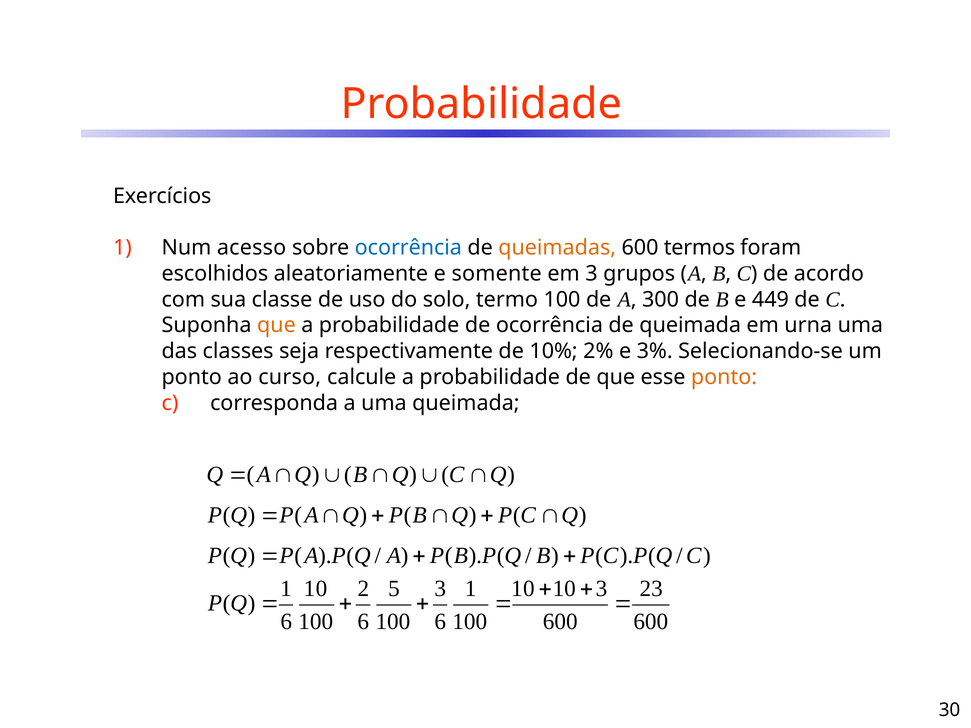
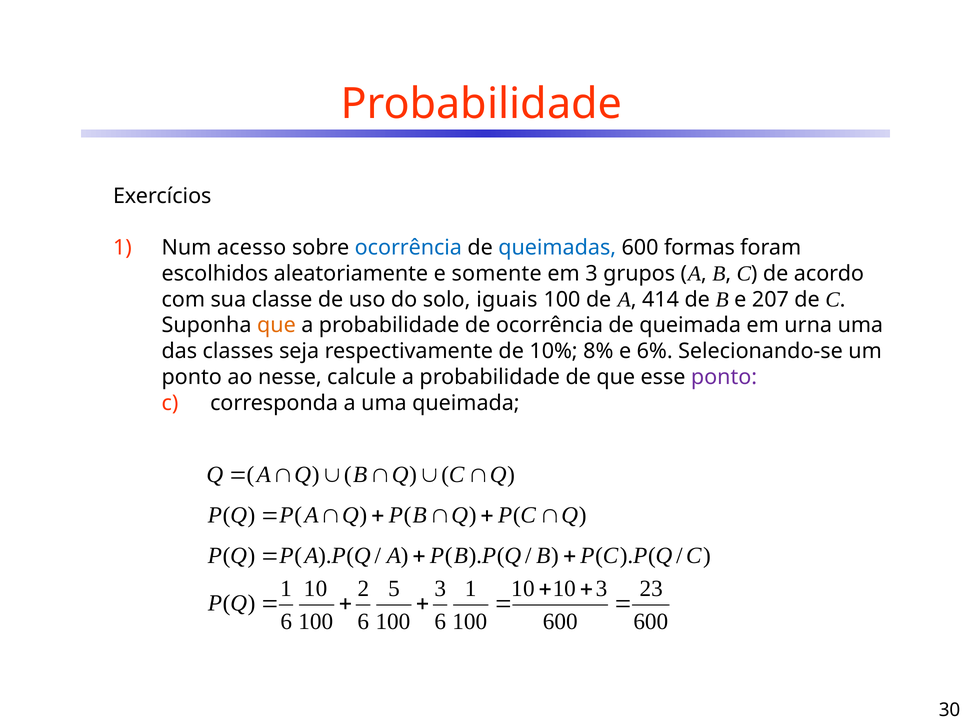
queimadas colour: orange -> blue (557, 248)
termos: termos -> formas (699, 248)
termo: termo -> iguais (507, 300)
300: 300 -> 414 (661, 300)
449: 449 -> 207 (770, 300)
2%: 2% -> 8% (598, 351)
3%: 3% -> 6% (655, 351)
curso: curso -> nesse (290, 377)
ponto colour: orange -> purple (724, 377)
